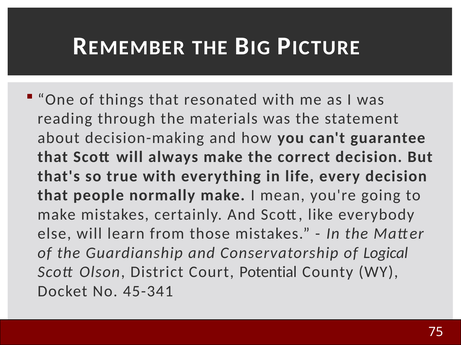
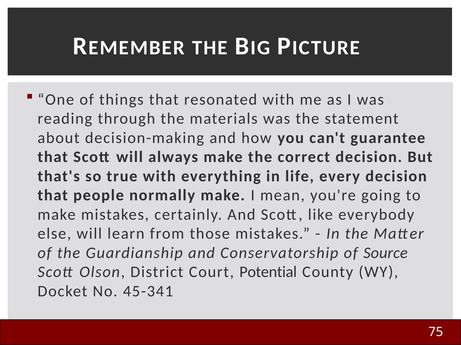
Logical: Logical -> Source (386, 253)
